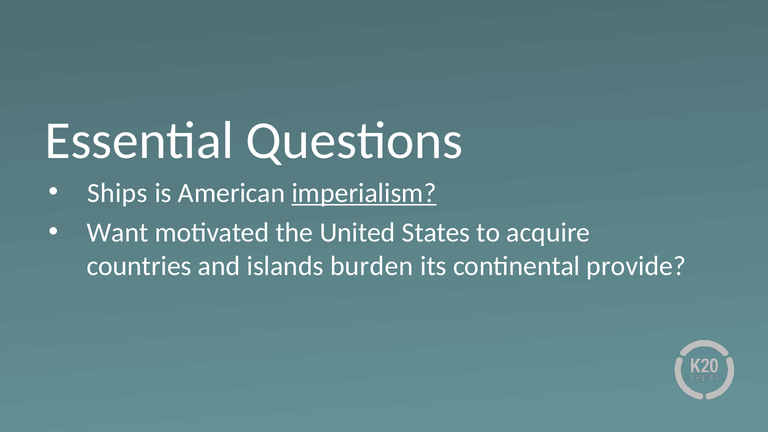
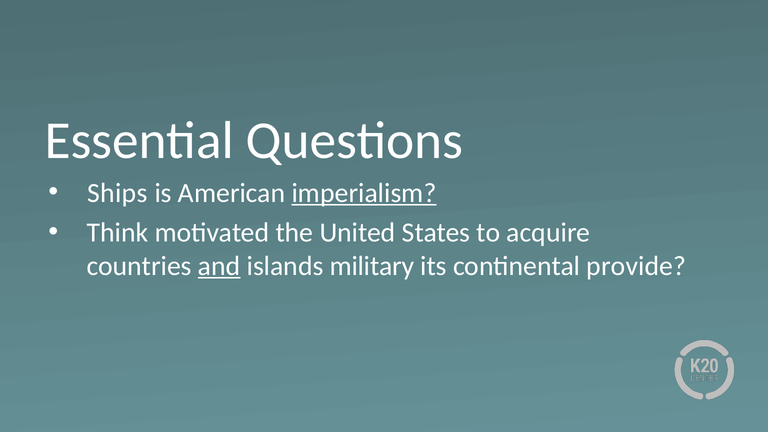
Want: Want -> Think (118, 233)
and underline: none -> present (219, 266)
burden: burden -> military (372, 266)
